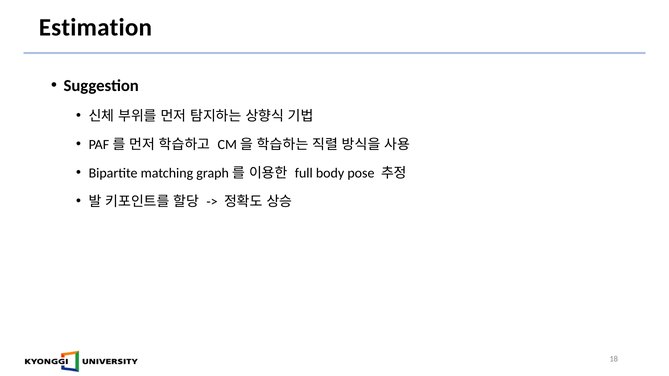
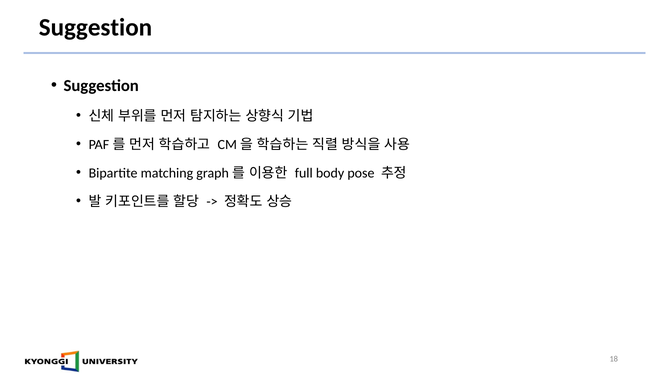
Estimation: Estimation -> Suggestion (96, 27)
